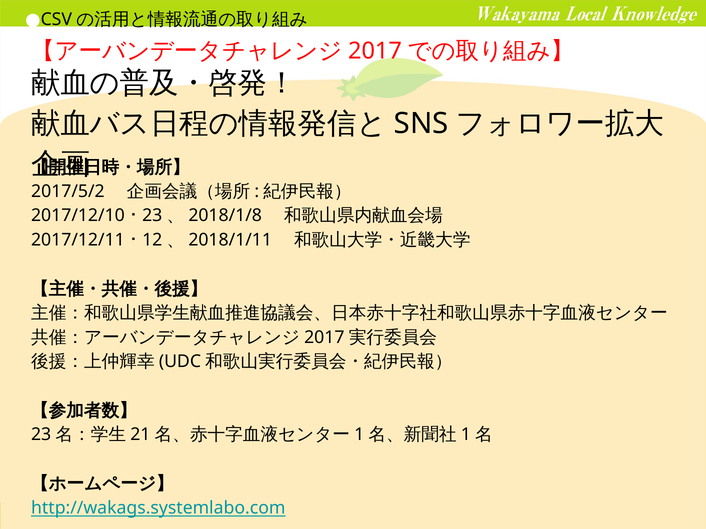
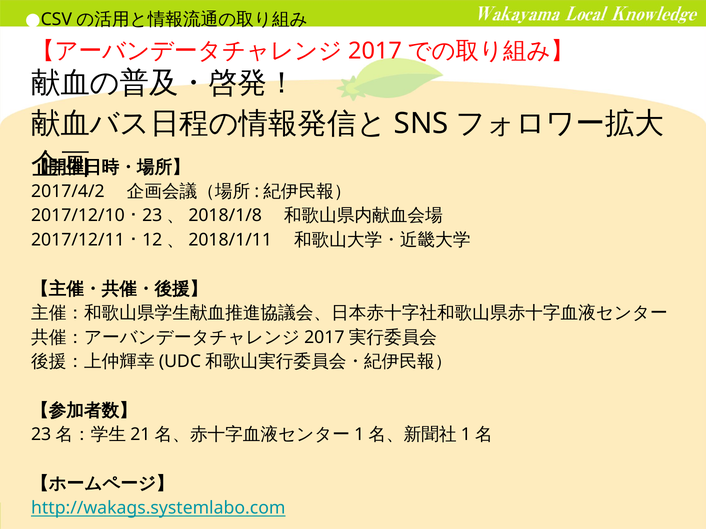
2017/5/2: 2017/5/2 -> 2017/4/2 (68, 191)
